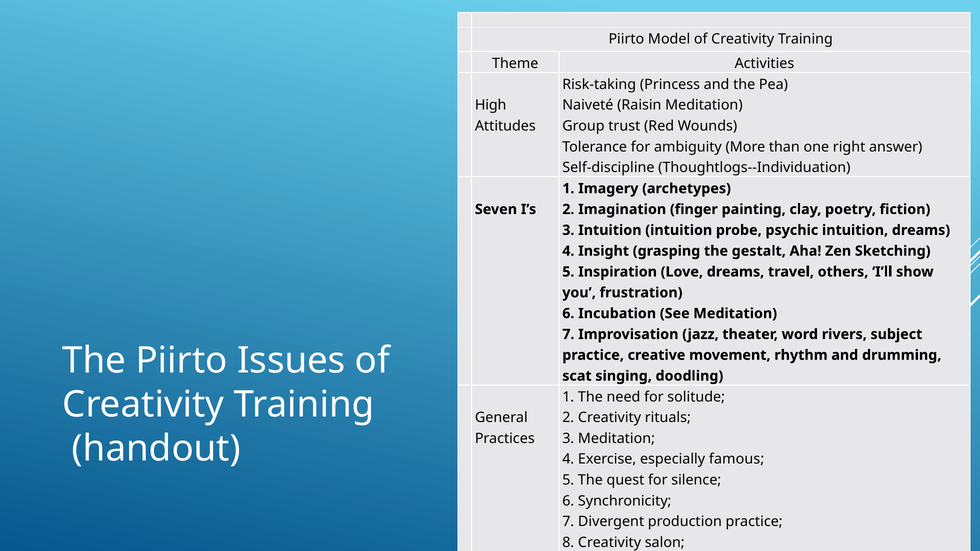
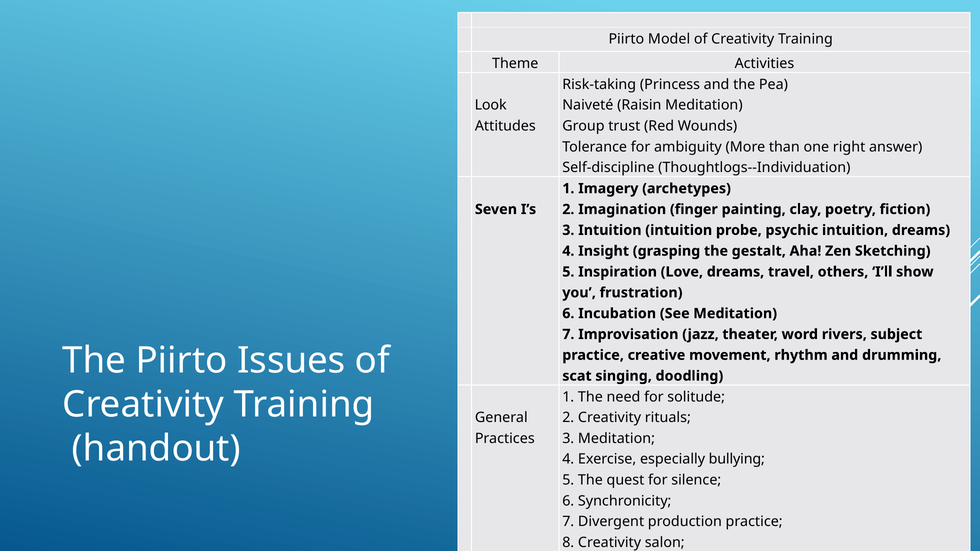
High: High -> Look (491, 105)
famous: famous -> bullying (737, 459)
